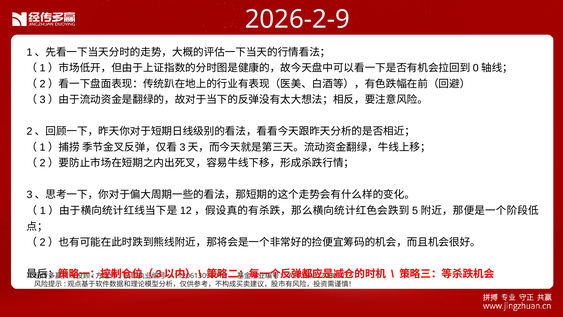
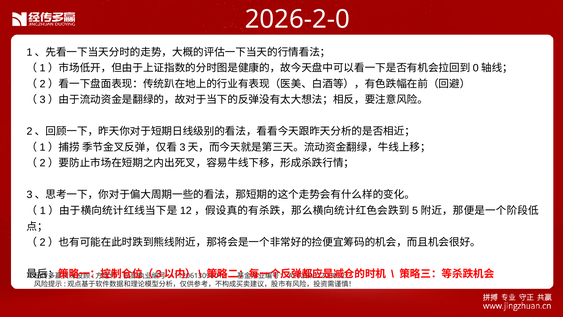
2026-2-9: 2026-2-9 -> 2026-2-0 (297, 19)
